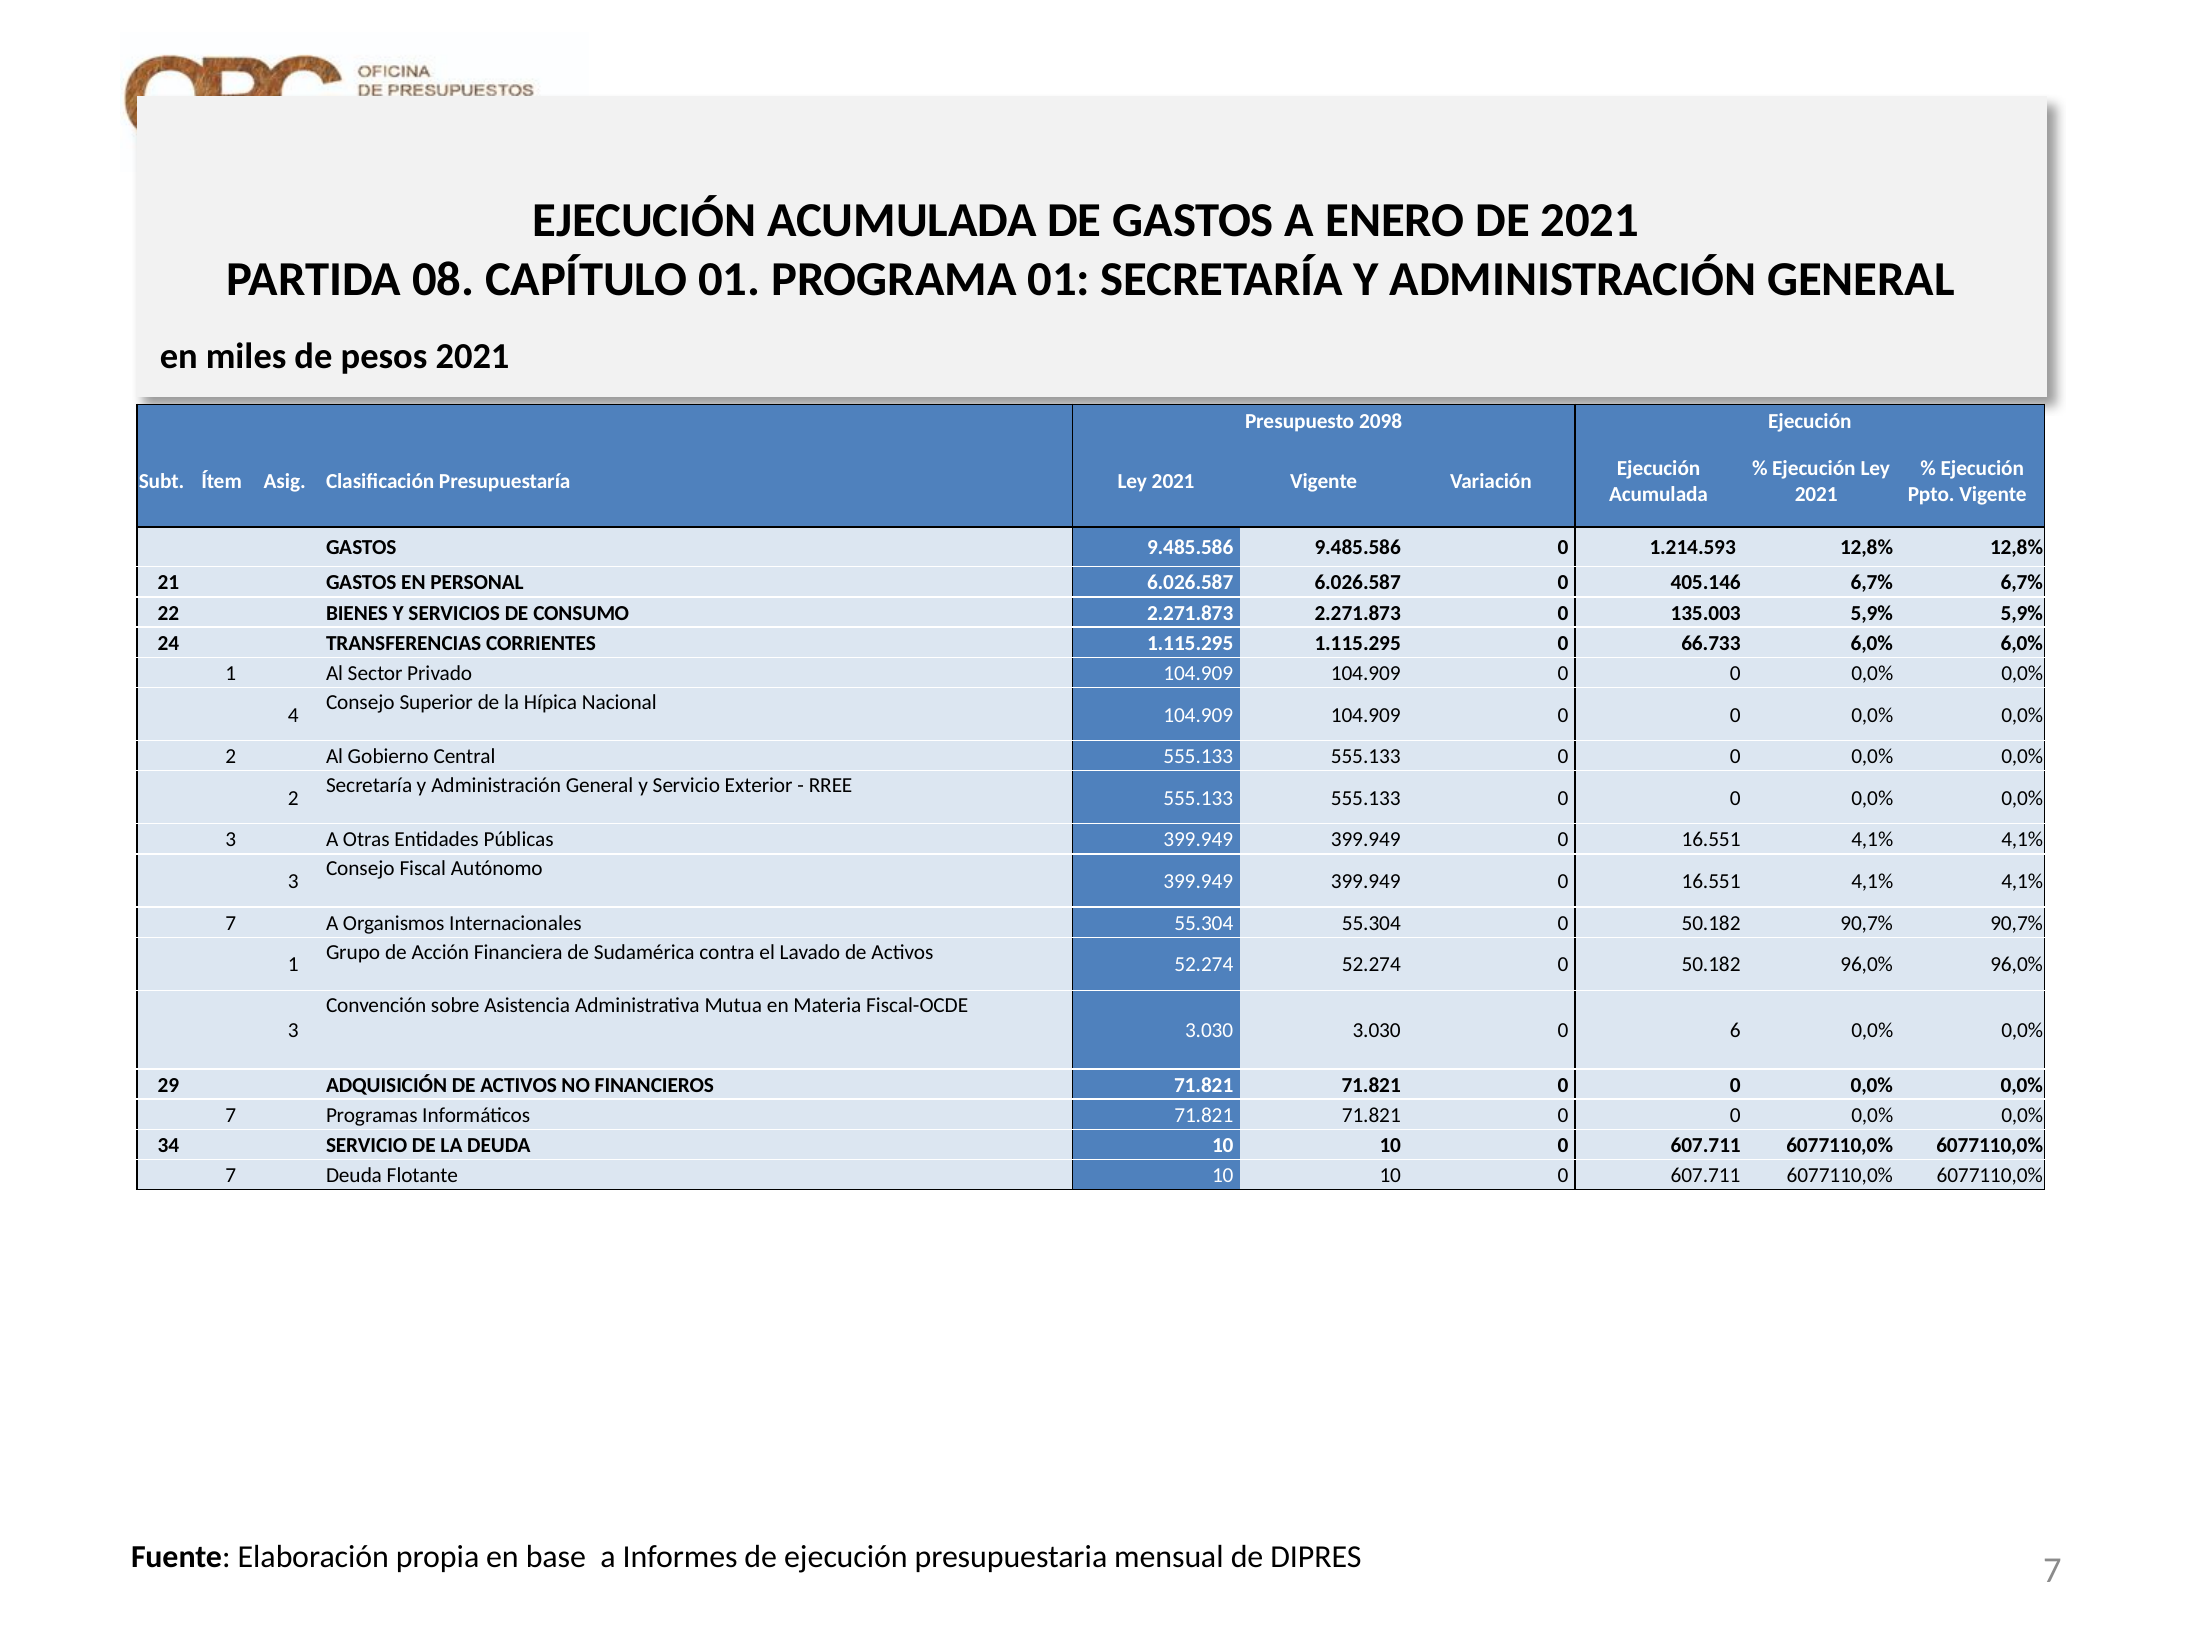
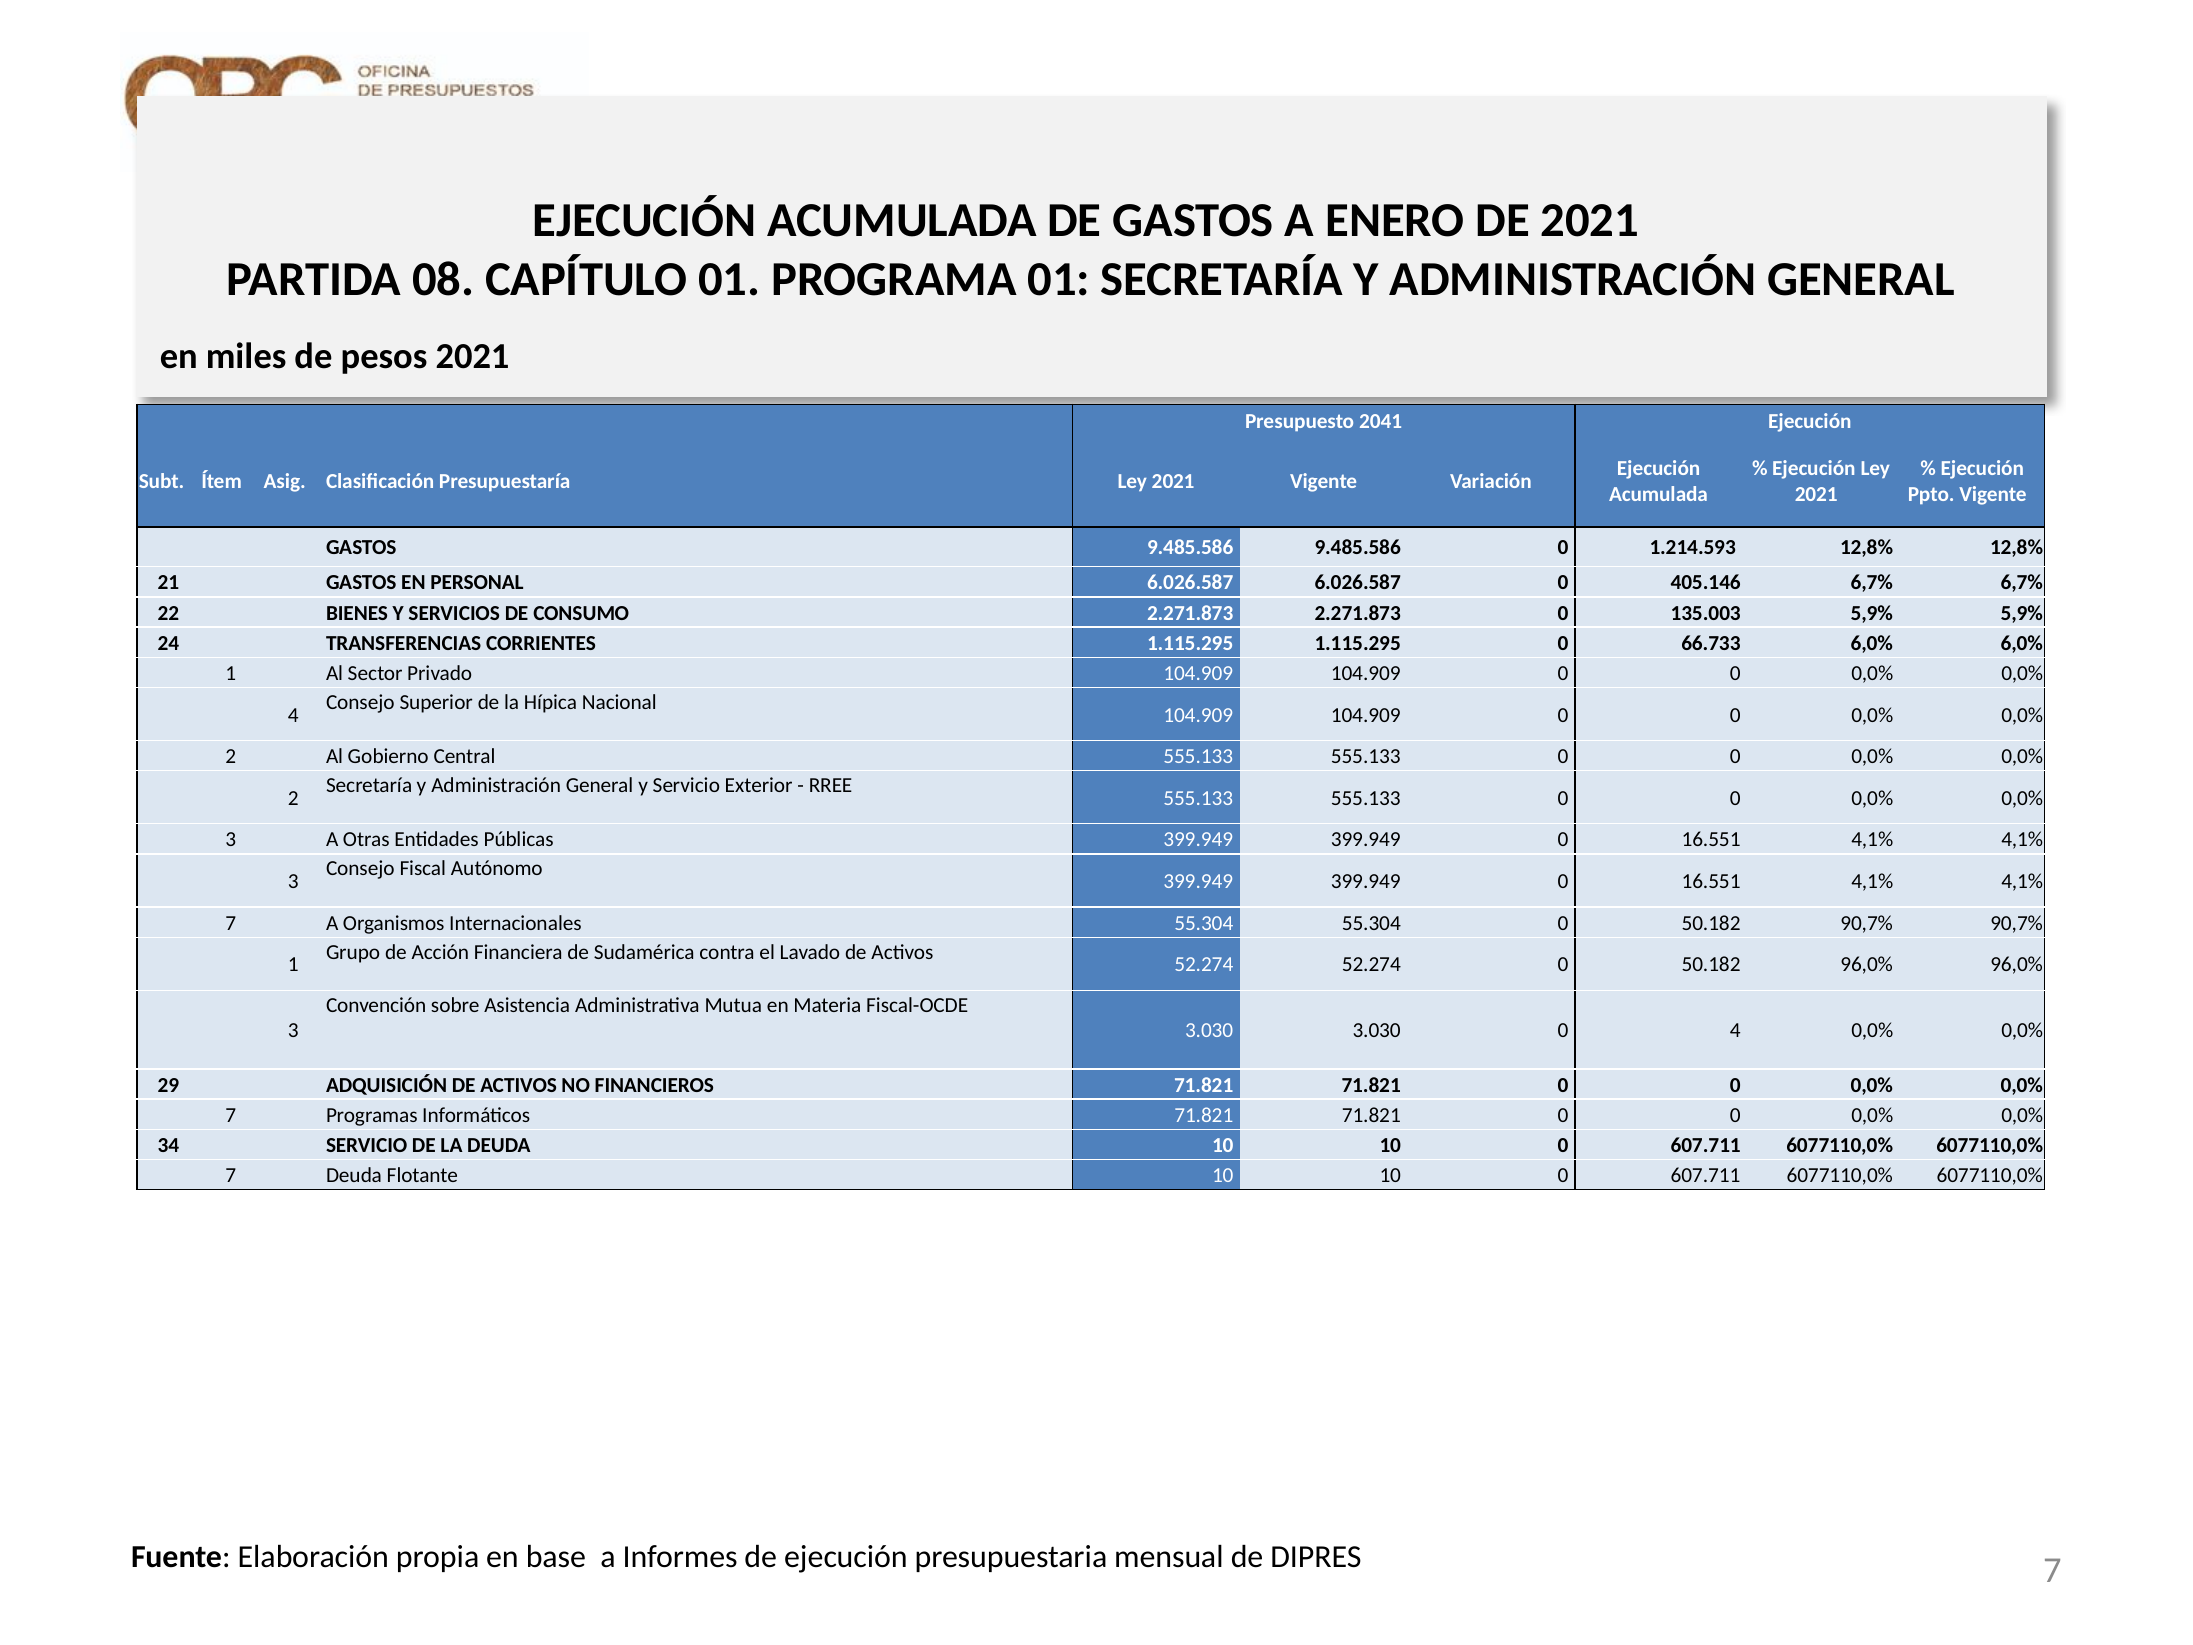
2098: 2098 -> 2041 (1381, 421)
0 6: 6 -> 4 (1735, 1030)
